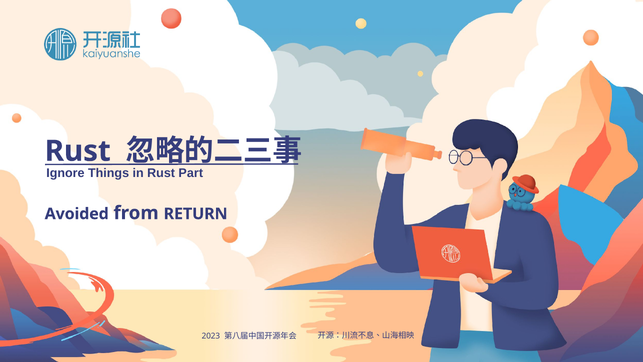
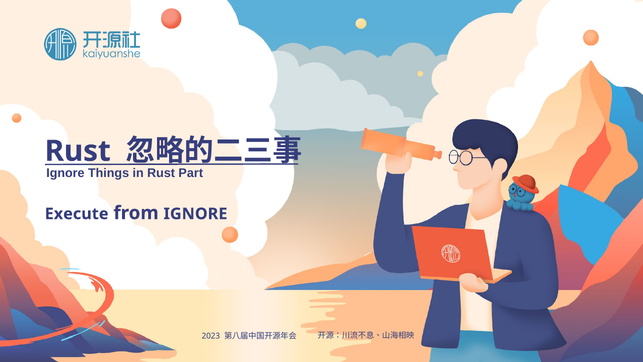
Avoided: Avoided -> Execute (77, 214)
from RETURN: RETURN -> IGNORE (196, 214)
